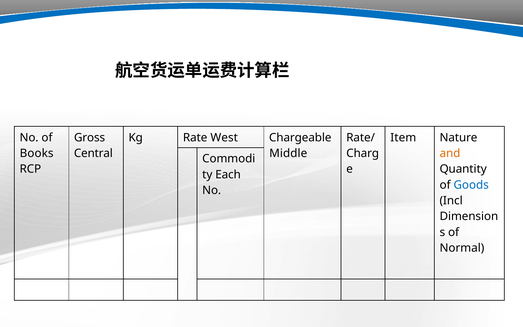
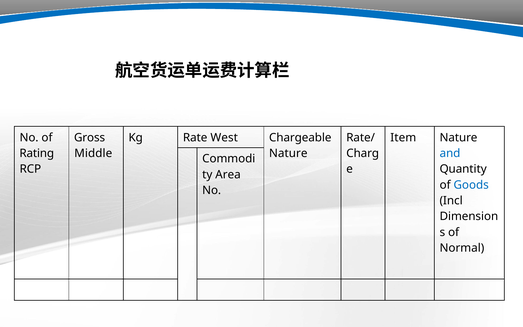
Books: Books -> Rating (37, 153)
Central: Central -> Middle (93, 153)
Middle: Middle -> Nature (288, 153)
and colour: orange -> blue (450, 153)
Each: Each -> Area (228, 175)
